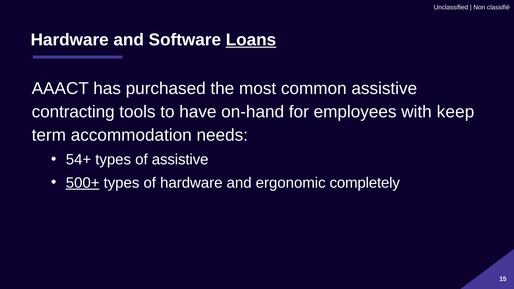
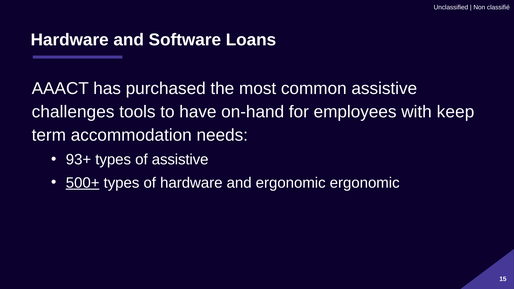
Loans underline: present -> none (251, 40)
contracting: contracting -> challenges (73, 112)
54+: 54+ -> 93+ (79, 160)
ergonomic completely: completely -> ergonomic (365, 183)
